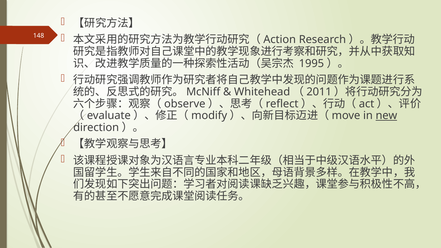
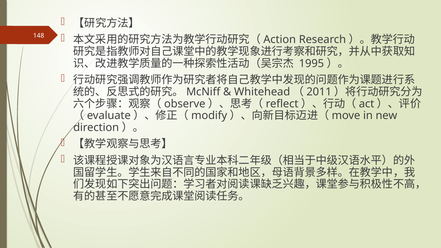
new underline: present -> none (386, 116)
